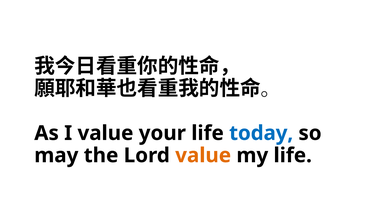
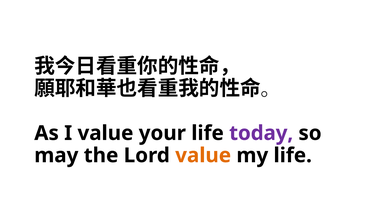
today colour: blue -> purple (261, 133)
